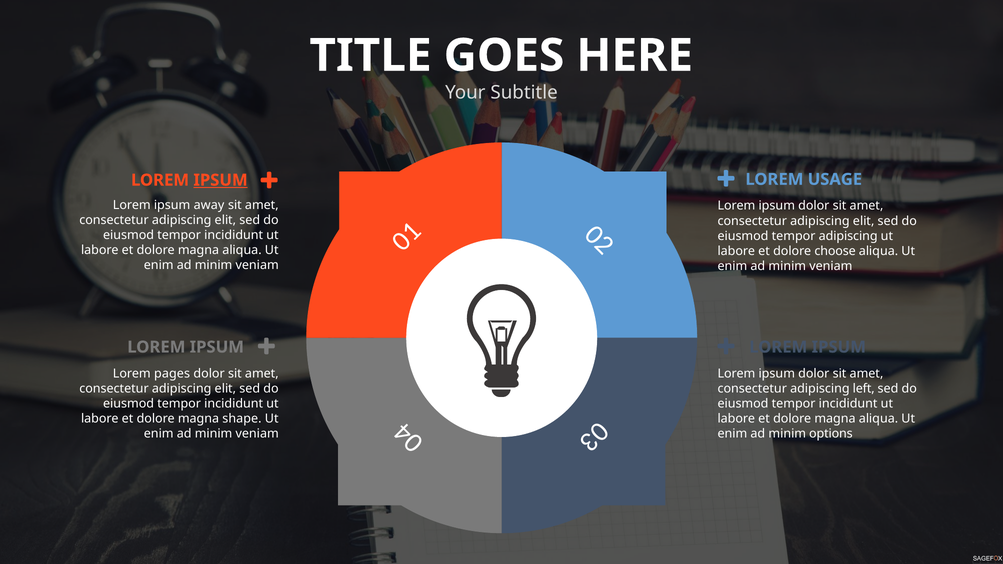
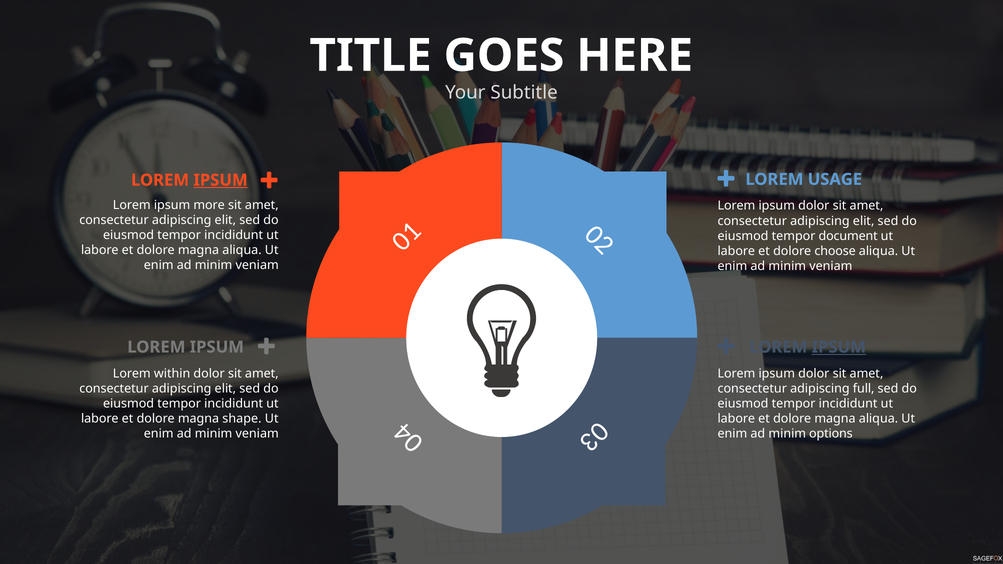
away: away -> more (209, 205)
tempor adipiscing: adipiscing -> document (848, 236)
IPSUM underline: none -> present (839, 347)
pages: pages -> within (172, 374)
left: left -> full (864, 389)
